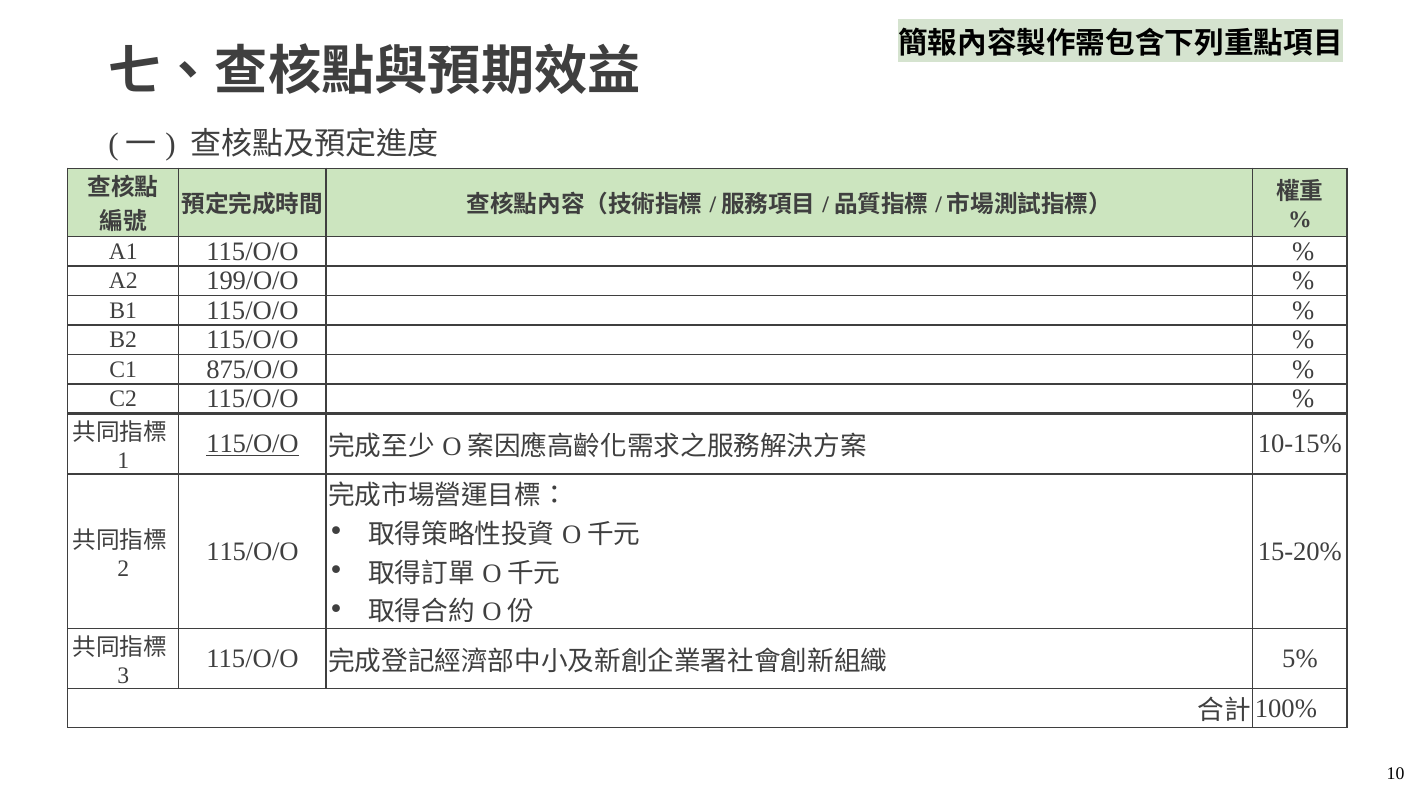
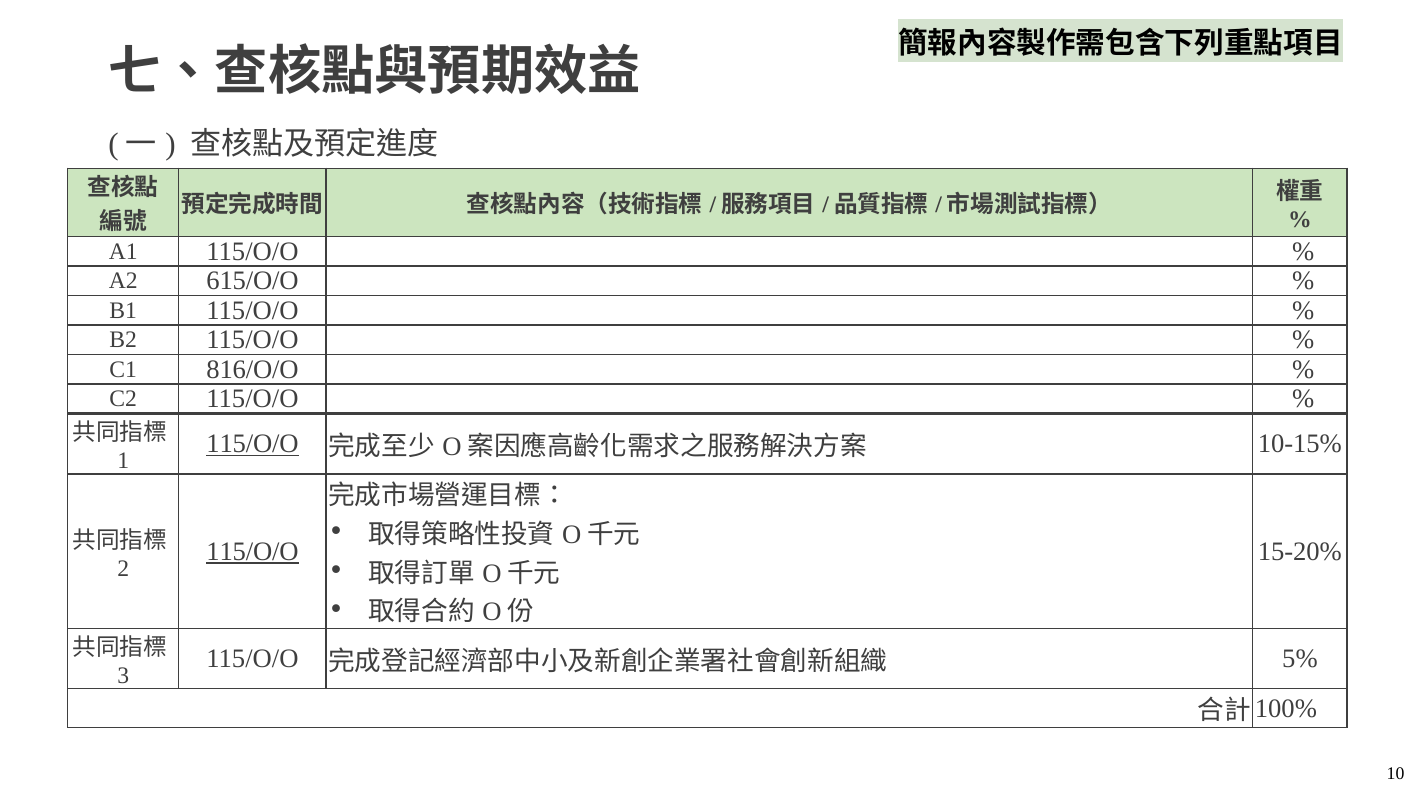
199/O/O: 199/O/O -> 615/O/O (253, 281)
875/O/O: 875/O/O -> 816/O/O (253, 369)
115/O/O underline: none -> present (253, 551)
